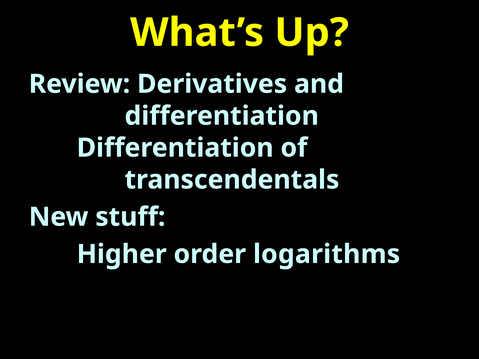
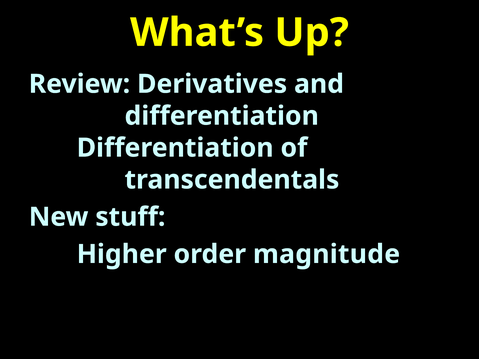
logarithms: logarithms -> magnitude (327, 254)
